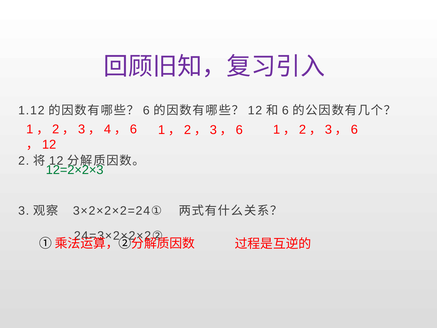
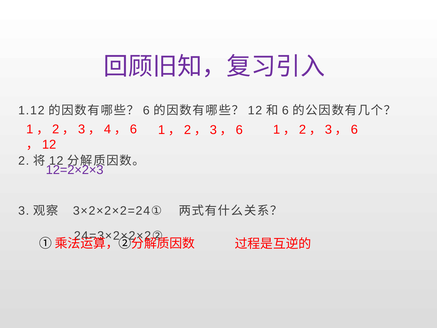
12=2×2×3 colour: green -> purple (75, 170)
